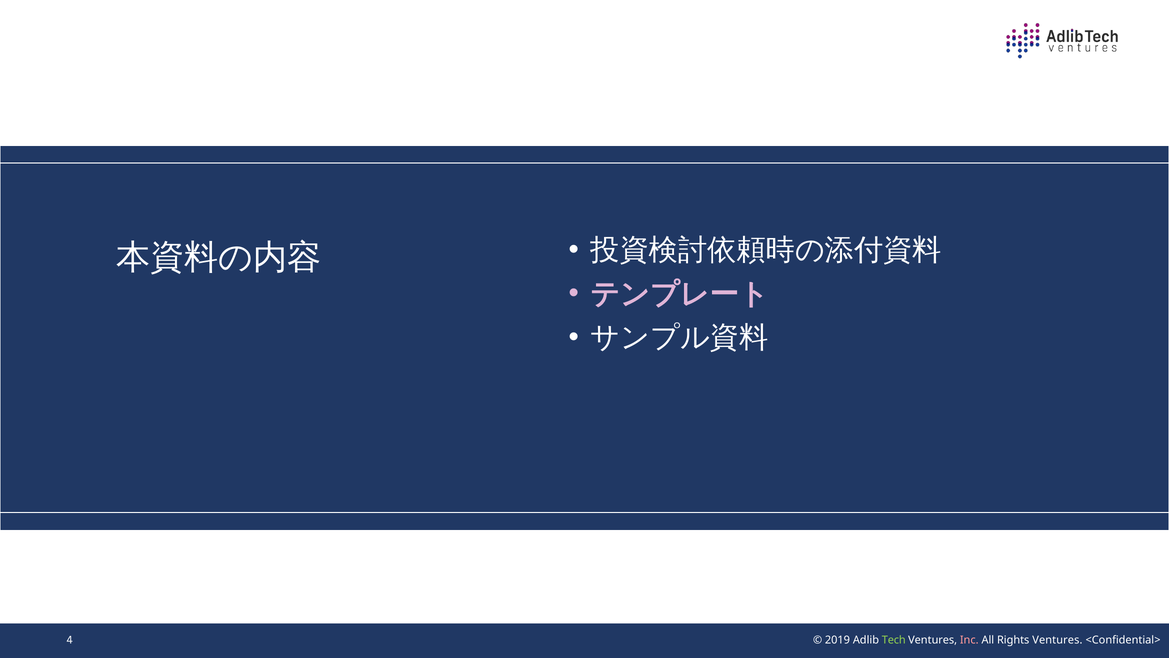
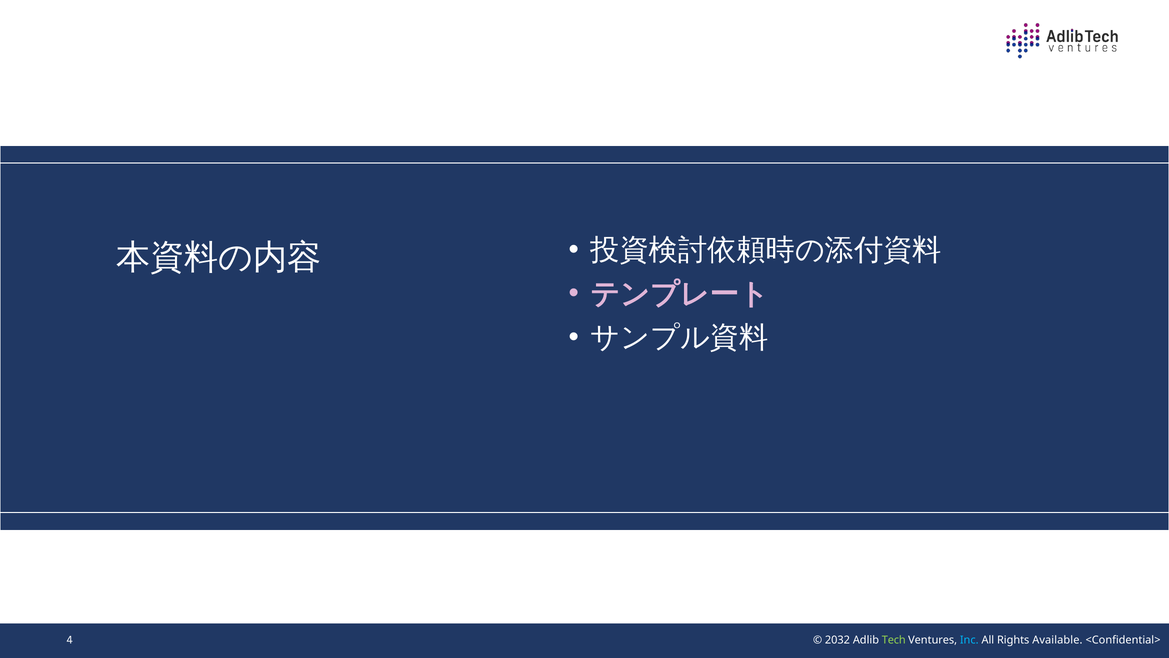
2019: 2019 -> 2032 (837, 640)
Inc colour: pink -> light blue (969, 640)
Rights Ventures: Ventures -> Available (1057, 640)
